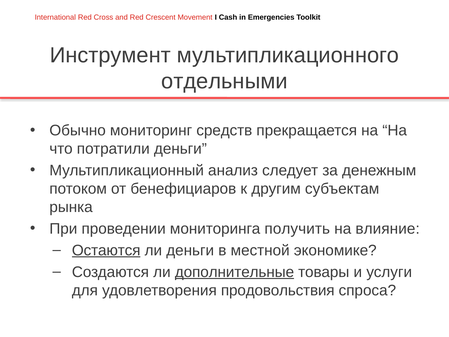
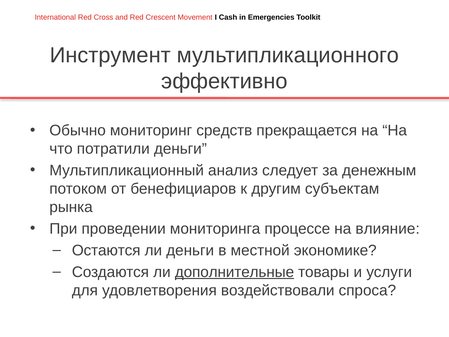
отдельными: отдельными -> эффективно (224, 81)
получить: получить -> процессе (297, 229)
Остаются underline: present -> none (106, 250)
продовольствия: продовольствия -> воздействовали (278, 290)
